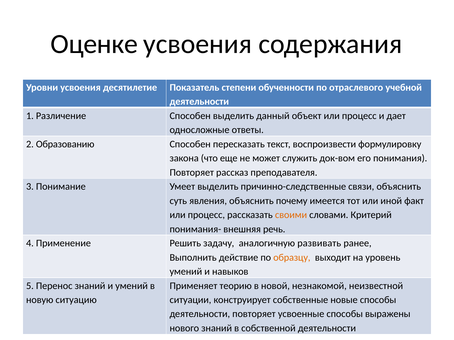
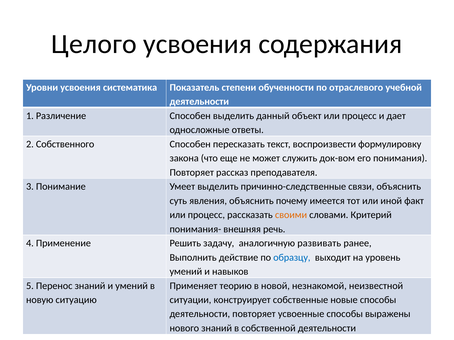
Оценке: Оценке -> Целого (94, 44)
десятилетие: десятилетие -> систематика (130, 88)
Образованию: Образованию -> Собственного (65, 144)
образцу colour: orange -> blue (292, 258)
